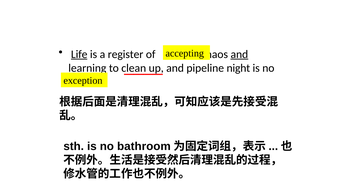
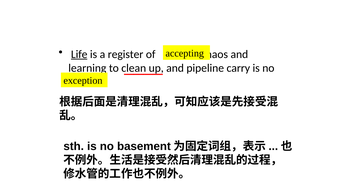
and underline: present -> none (239, 54)
night: night -> carry (238, 68)
bathroom: bathroom -> basement (144, 146)
